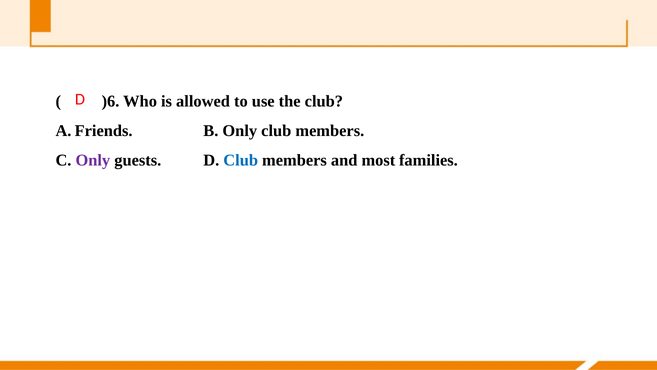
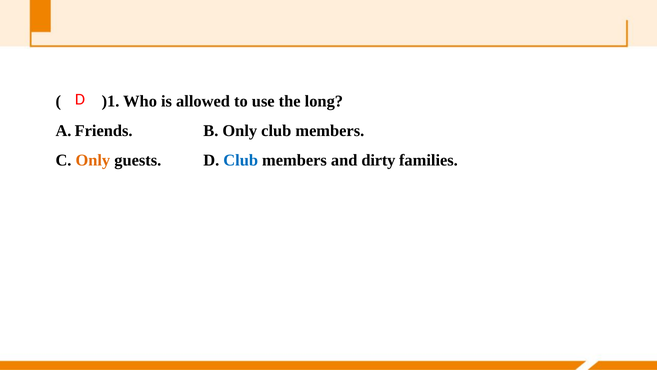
)6: )6 -> )1 (111, 101)
the club: club -> long (324, 101)
Only colour: purple -> orange (93, 160)
most: most -> dirty (378, 160)
